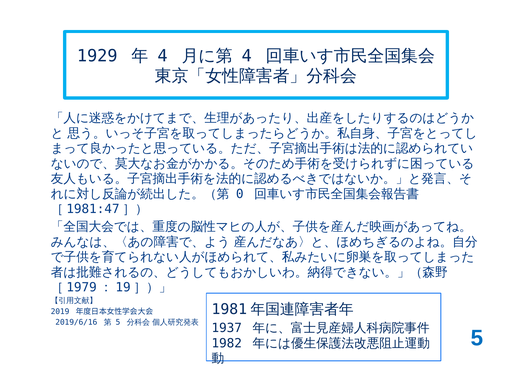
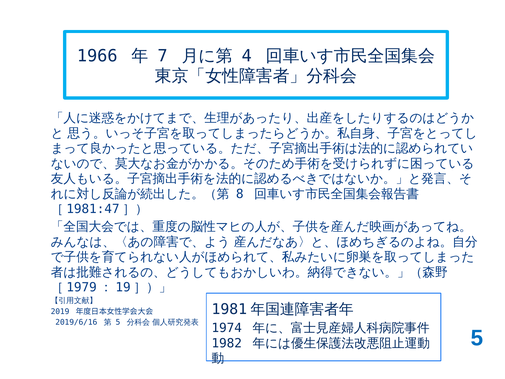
1929: 1929 -> 1966 (97, 56)
4: 4 -> 7 (163, 56)
0: 0 -> 8 (240, 194)
1937: 1937 -> 1974 (227, 328)
